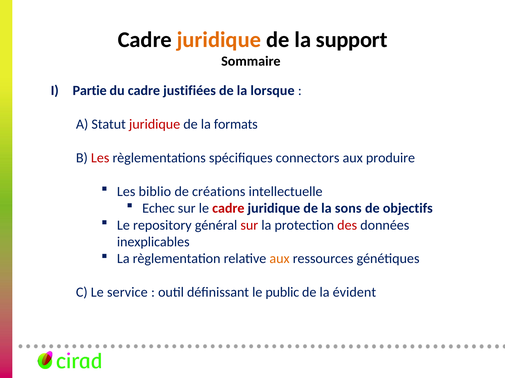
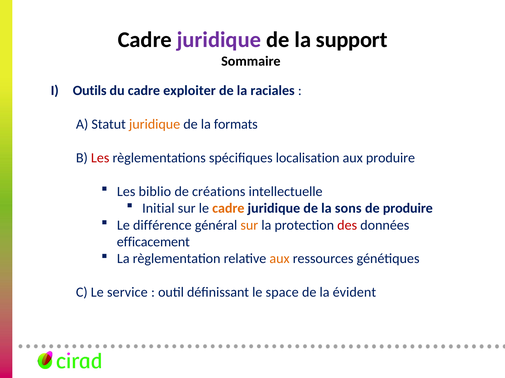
juridique colour: orange -> purple (219, 40)
Partie: Partie -> Outils (90, 91)
justifiées: justifiées -> exploiter (190, 91)
lorsque: lorsque -> raciales (273, 91)
juridique colour: red -> orange (155, 125)
connectors: connectors -> localisation (308, 158)
Echec: Echec -> Initial (158, 209)
cadre colour: red -> orange (228, 209)
de objectifs: objectifs -> produire (408, 209)
repository: repository -> différence (162, 226)
sur colour: red -> orange (249, 226)
inexplicables: inexplicables -> efficacement (153, 242)
public: public -> space (282, 293)
